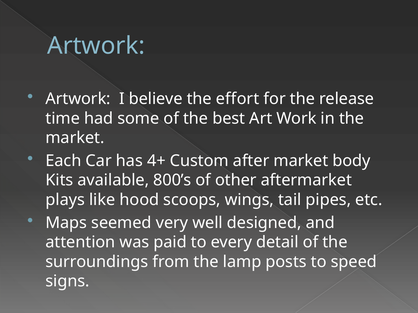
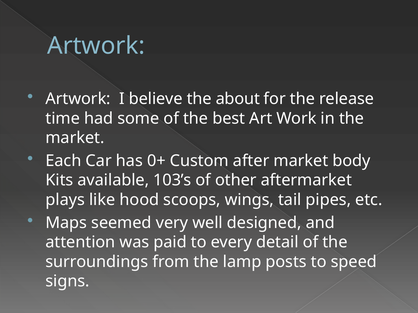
effort: effort -> about (238, 99)
4+: 4+ -> 0+ (156, 161)
800’s: 800’s -> 103’s (172, 181)
